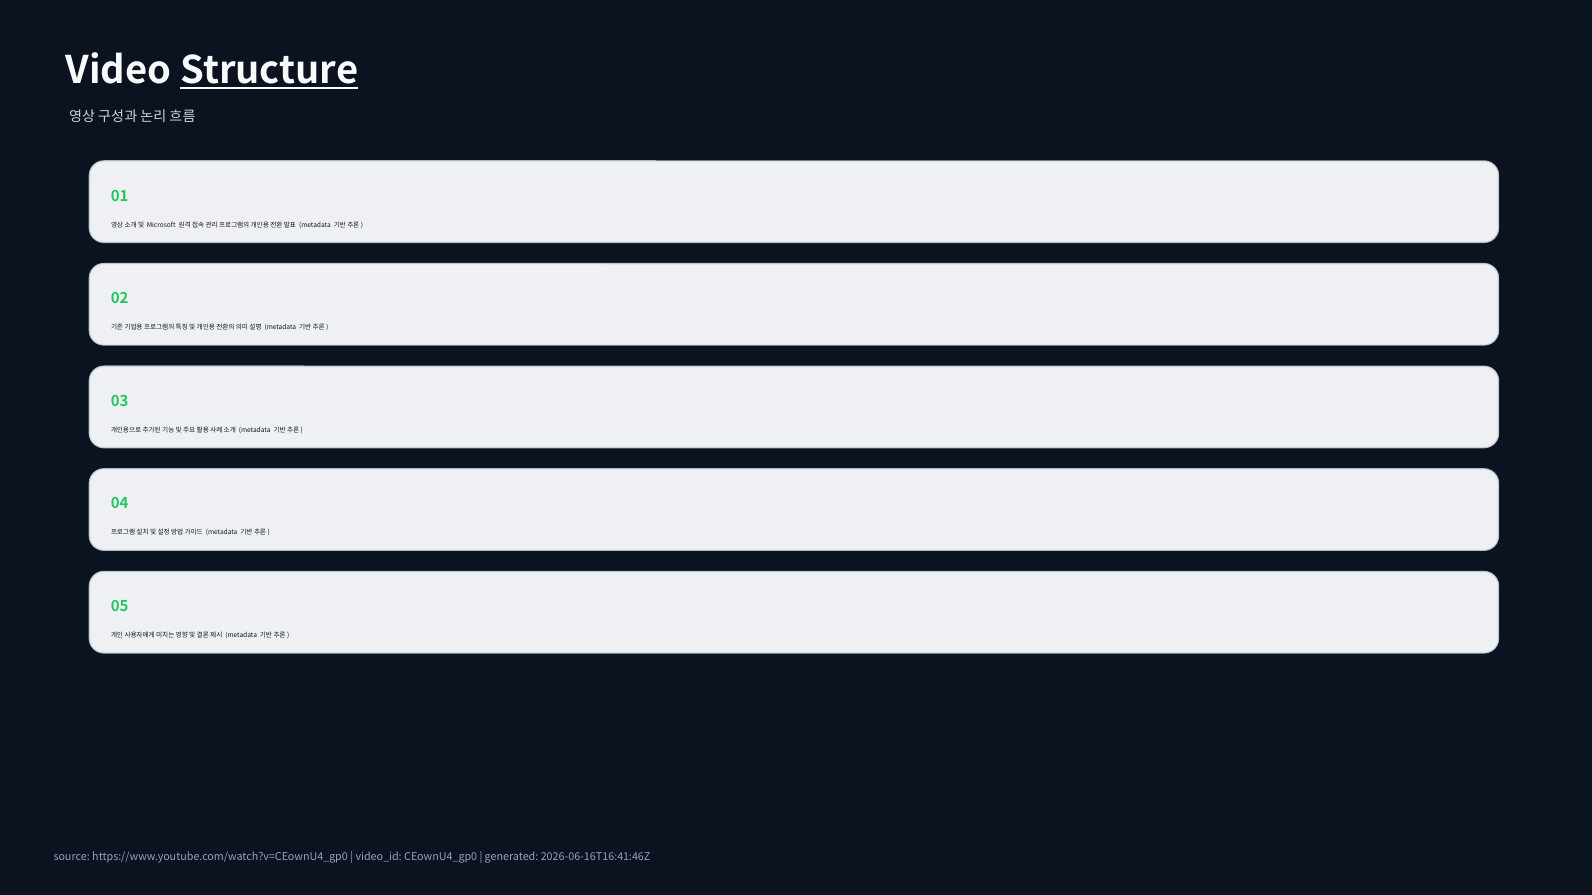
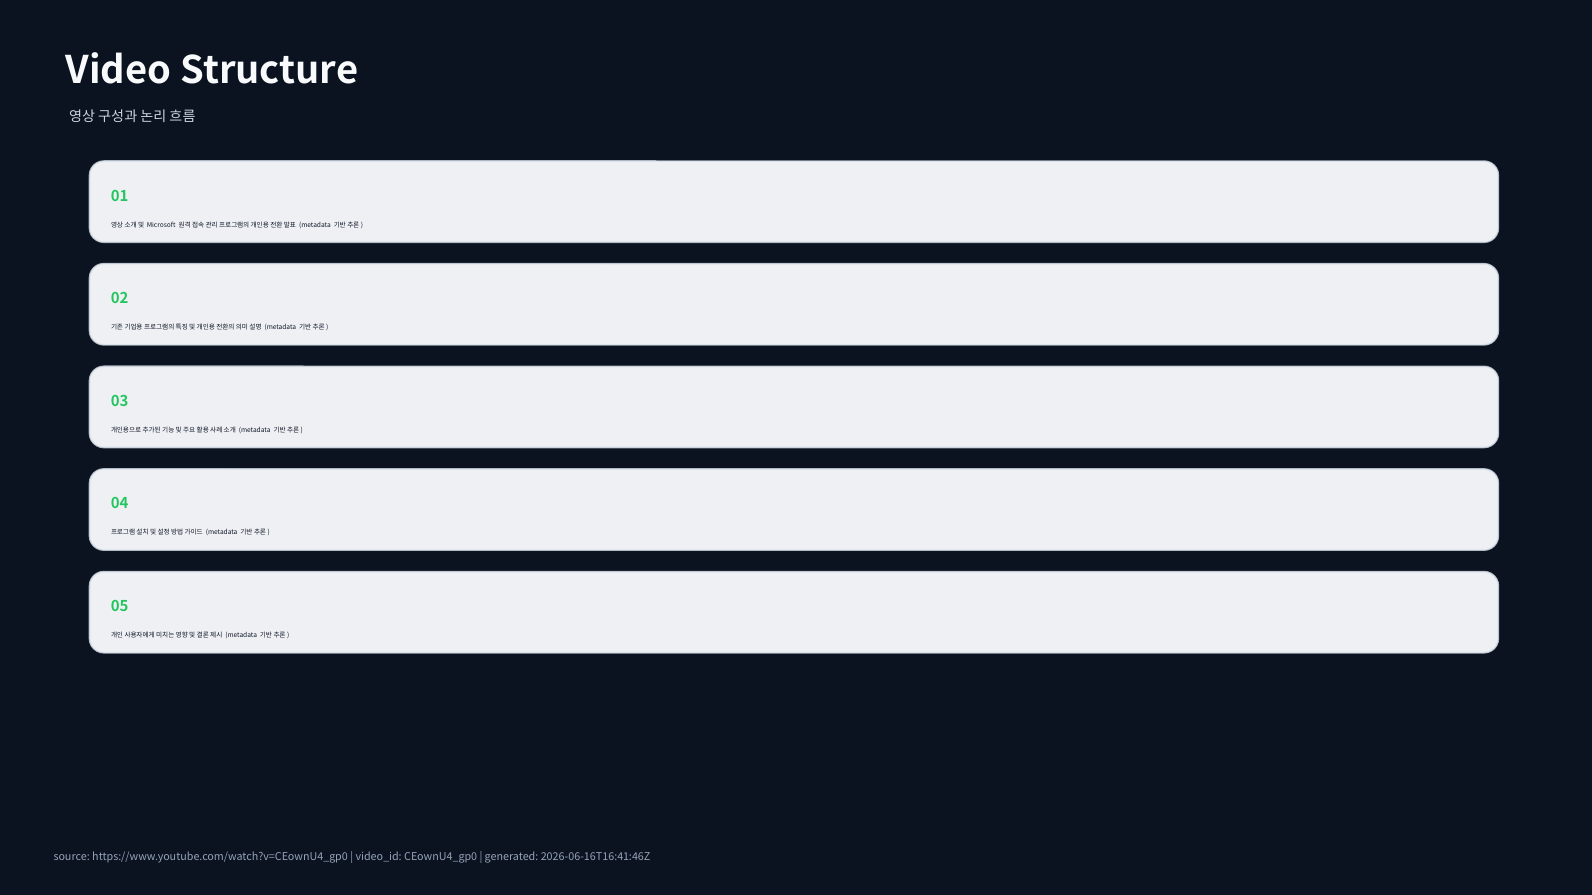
Structure underline: present -> none (269, 71)
